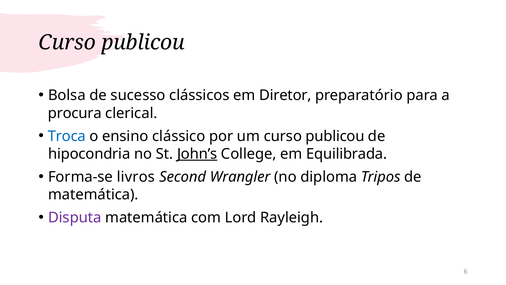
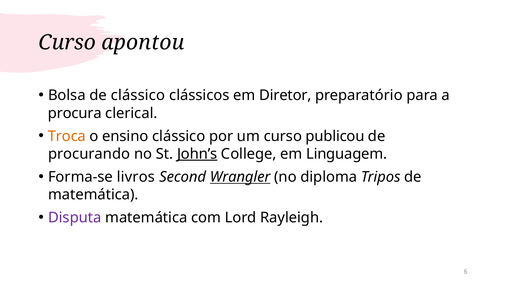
publicou: publicou -> apontou (143, 43)
de sucesso: sucesso -> clássico (138, 95)
Troca colour: blue -> orange (67, 136)
hipocondria: hipocondria -> procurando (89, 154)
Equilibrada: Equilibrada -> Linguagem (347, 154)
Wrangler underline: none -> present (240, 177)
